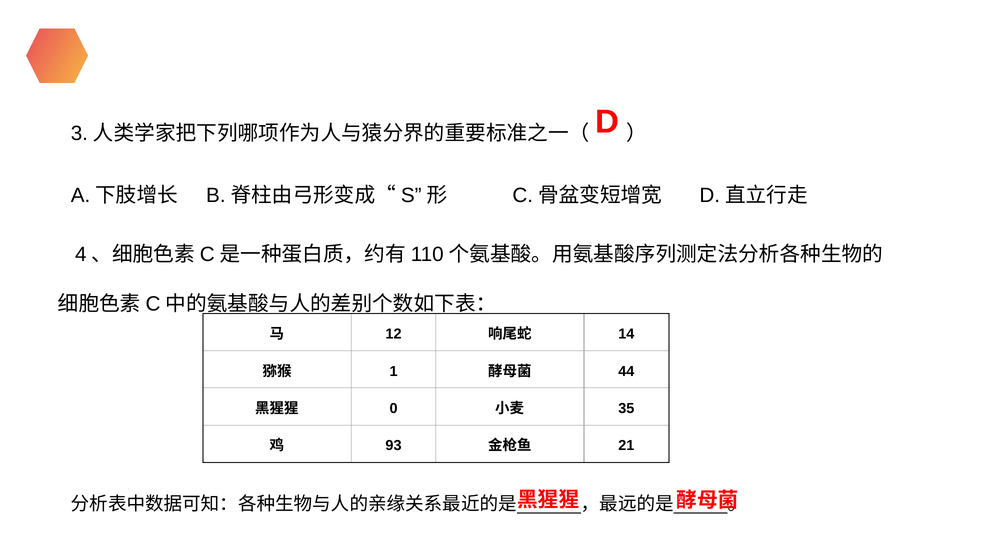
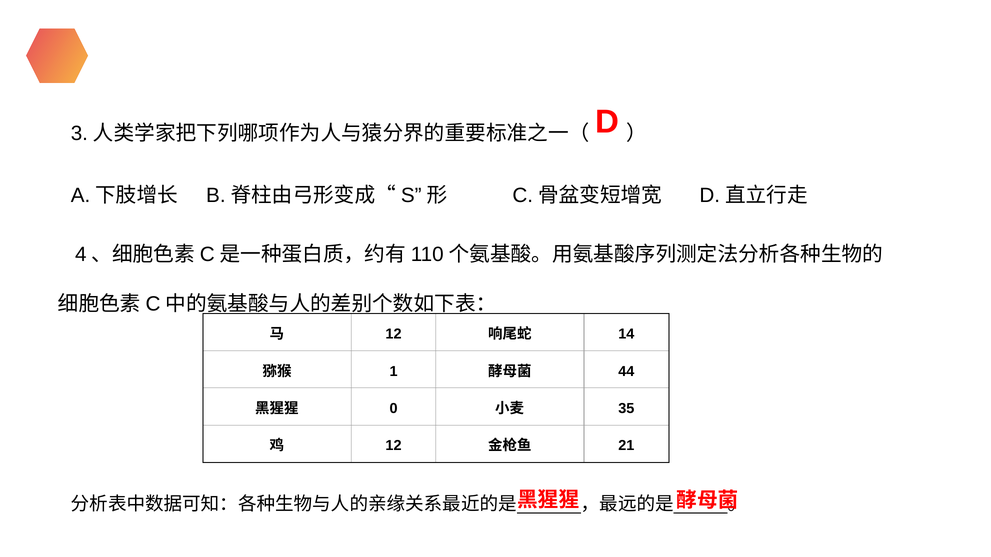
93: 93 -> 12 (394, 446)
